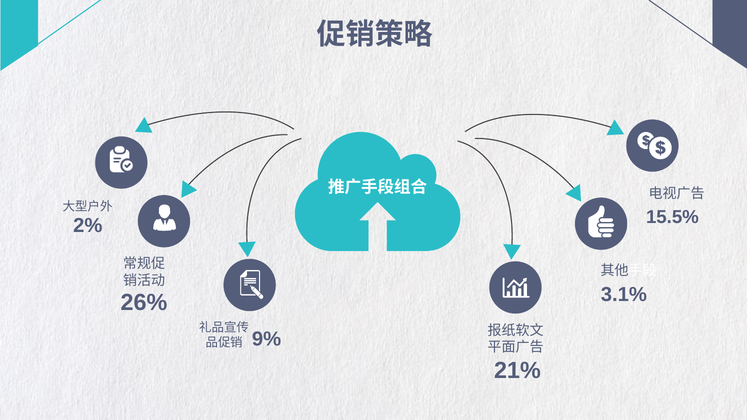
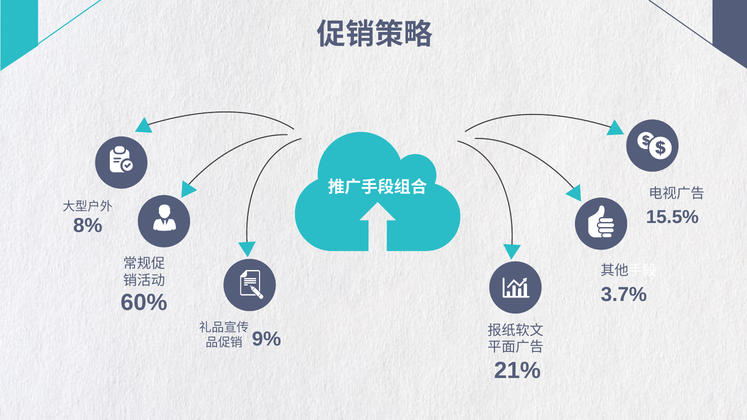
2%: 2% -> 8% (88, 226)
3.1%: 3.1% -> 3.7% (624, 295)
26%: 26% -> 60% (144, 303)
